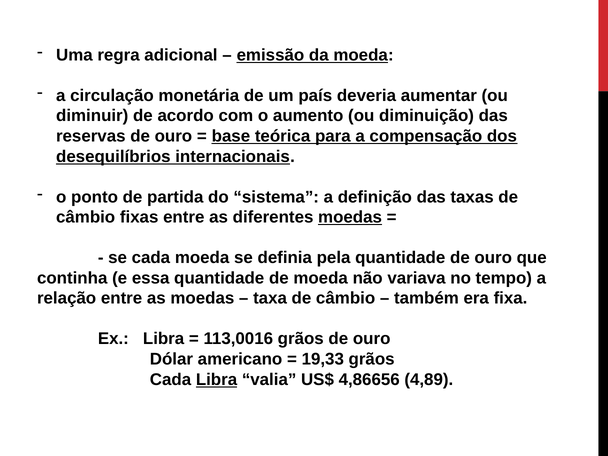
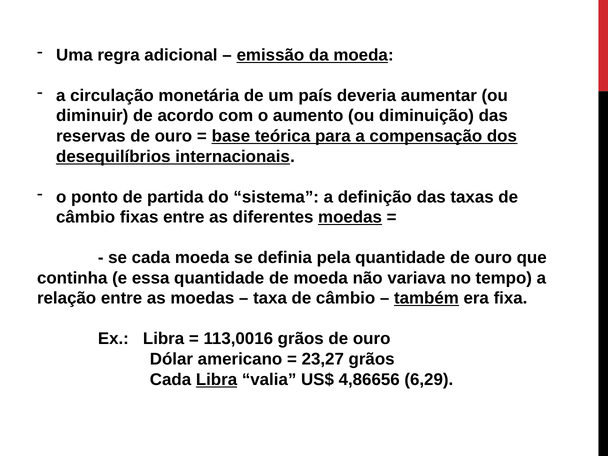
também underline: none -> present (426, 298)
19,33: 19,33 -> 23,27 (323, 359)
4,89: 4,89 -> 6,29 (429, 379)
